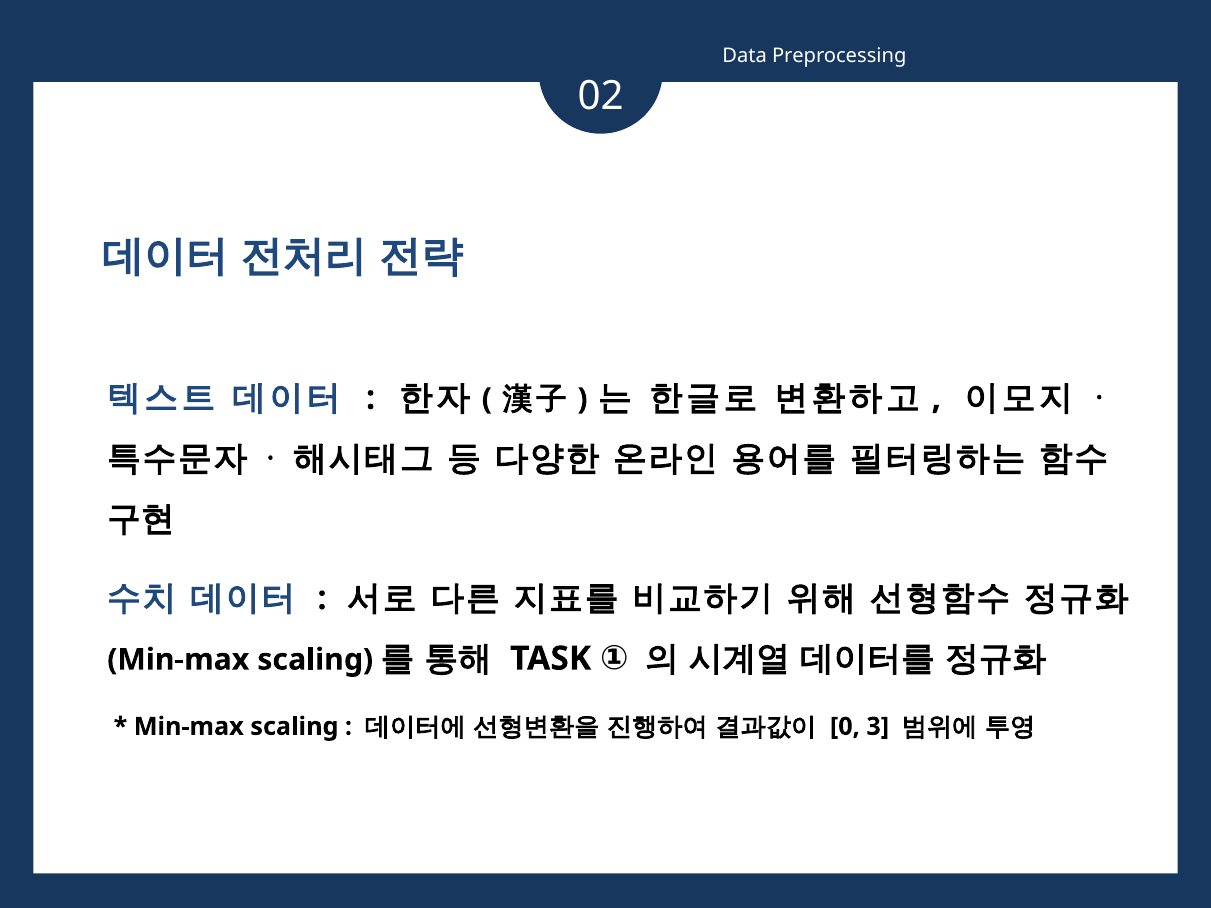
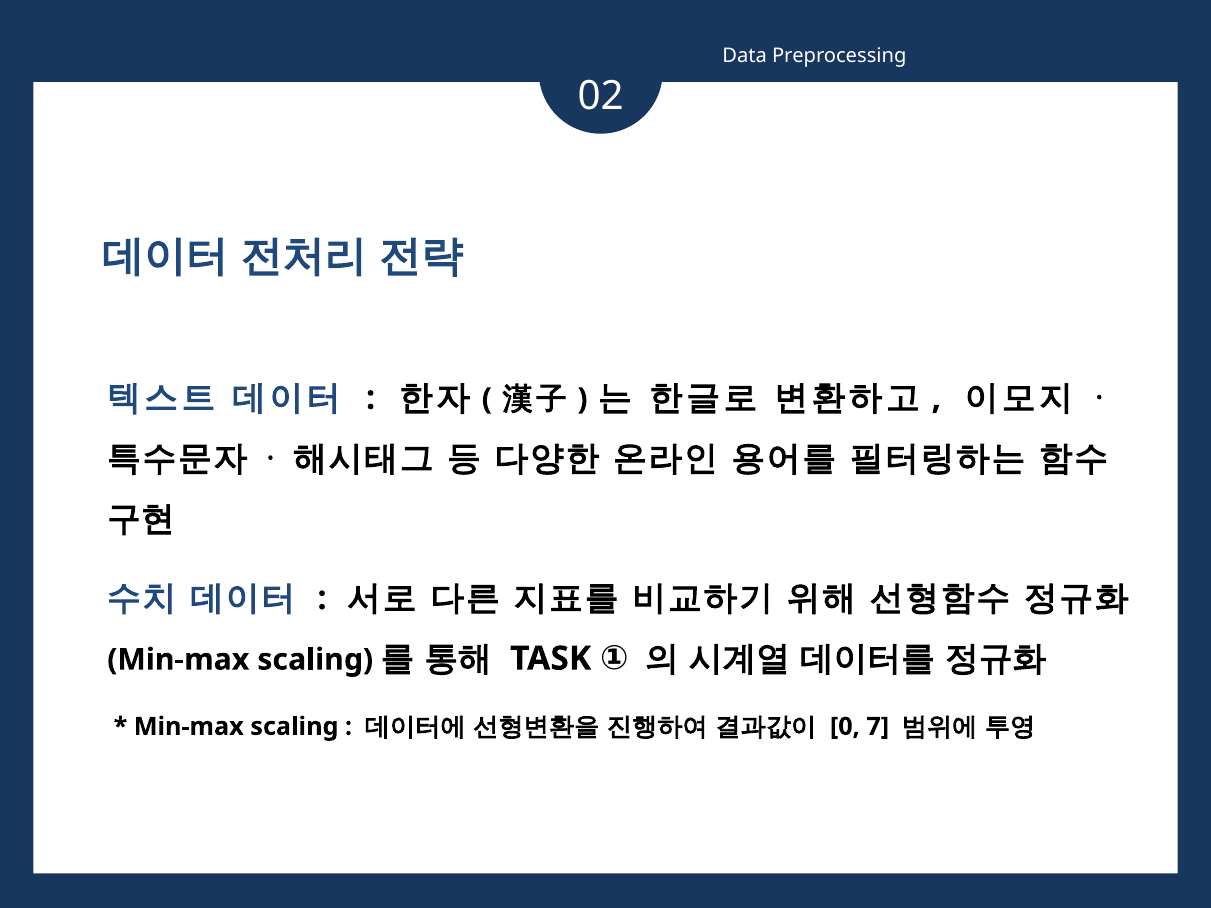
3: 3 -> 7 (878, 727)
